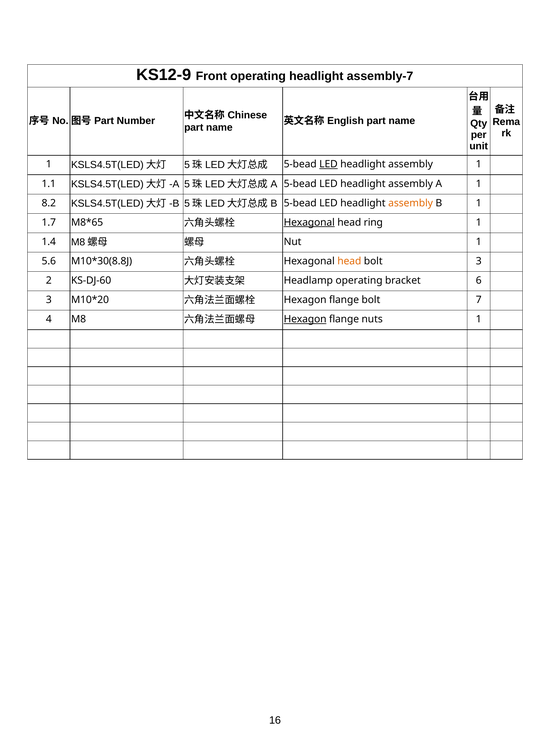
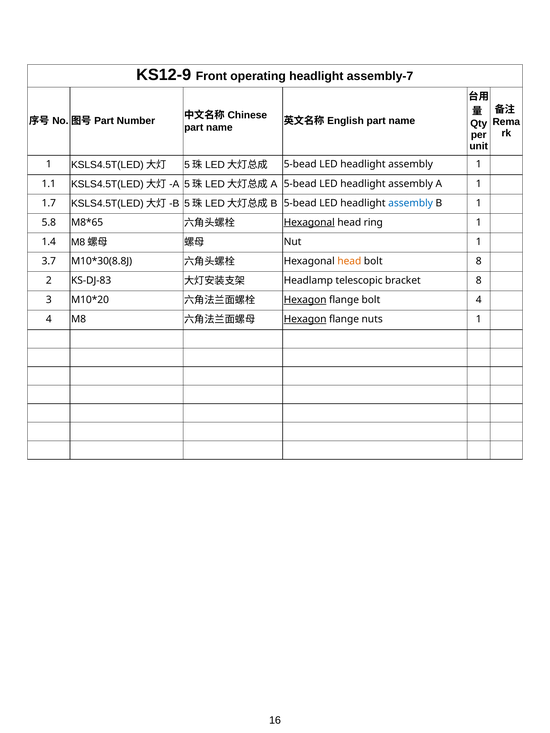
LED underline: present -> none (328, 164)
8.2: 8.2 -> 1.7 (49, 203)
assembly colour: orange -> blue (411, 203)
1.7: 1.7 -> 5.8 (49, 222)
5.6: 5.6 -> 3.7 (49, 261)
bolt 3: 3 -> 8 (479, 261)
KS-DJ-60: KS-DJ-60 -> KS-DJ-83 (91, 281)
Headlamp operating: operating -> telescopic (359, 281)
bracket 6: 6 -> 8 (479, 281)
Hexagon underline: none -> present (305, 300)
bolt 7: 7 -> 4 (479, 300)
